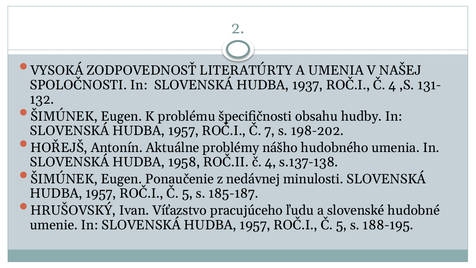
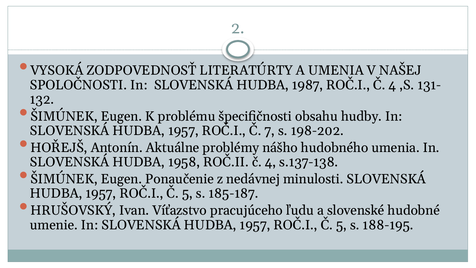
1937: 1937 -> 1987 (308, 85)
